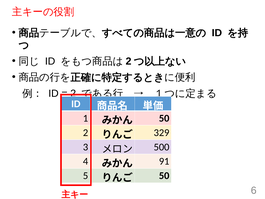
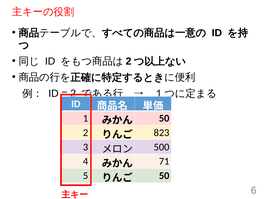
329: 329 -> 823 (162, 132)
91: 91 -> 71 (164, 161)
